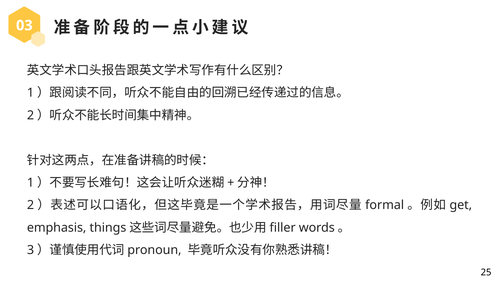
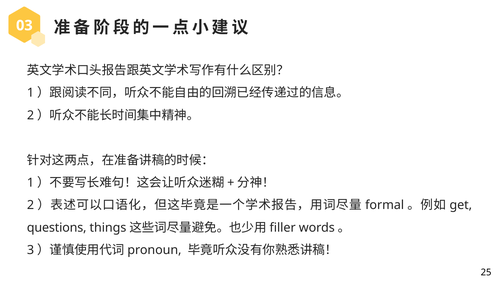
emphasis: emphasis -> questions (57, 227)
